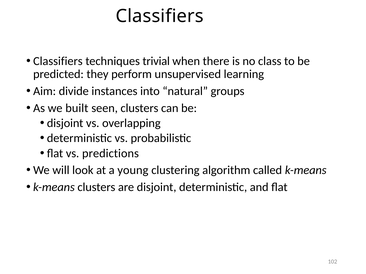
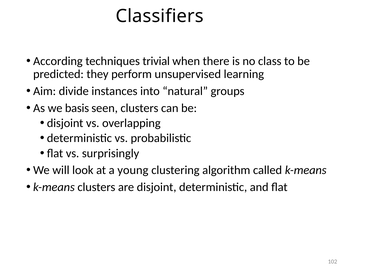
Classifiers: Classifiers -> According (58, 61)
built: built -> basis (77, 108)
predictions: predictions -> surprisingly (111, 154)
